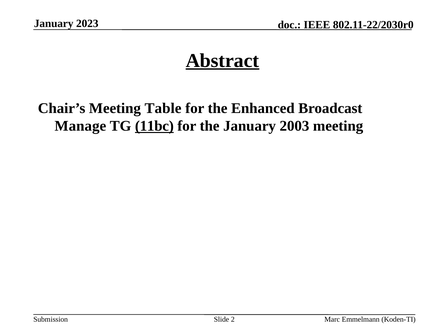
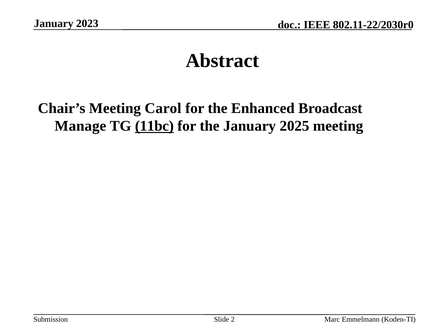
Abstract underline: present -> none (222, 61)
Table: Table -> Carol (163, 109)
2003: 2003 -> 2025 (294, 126)
